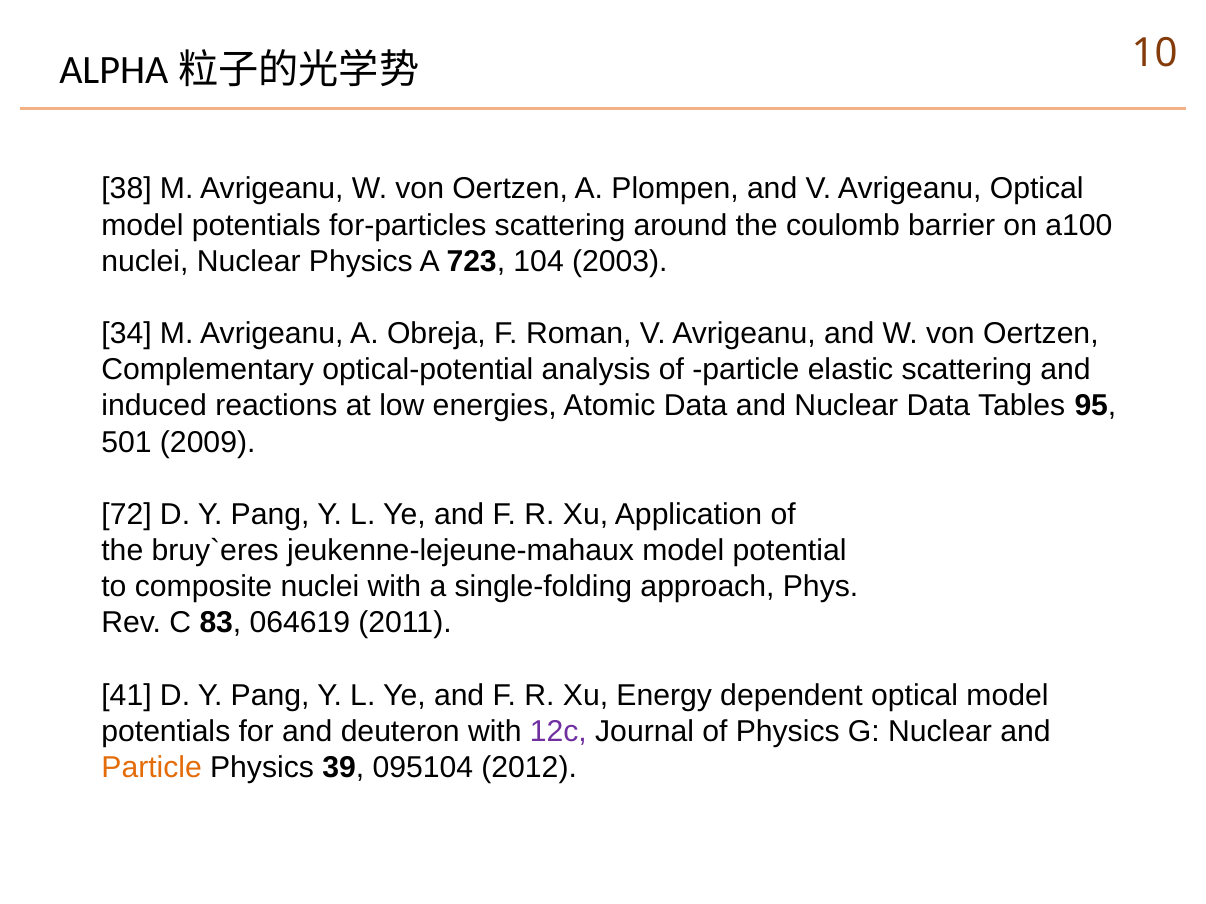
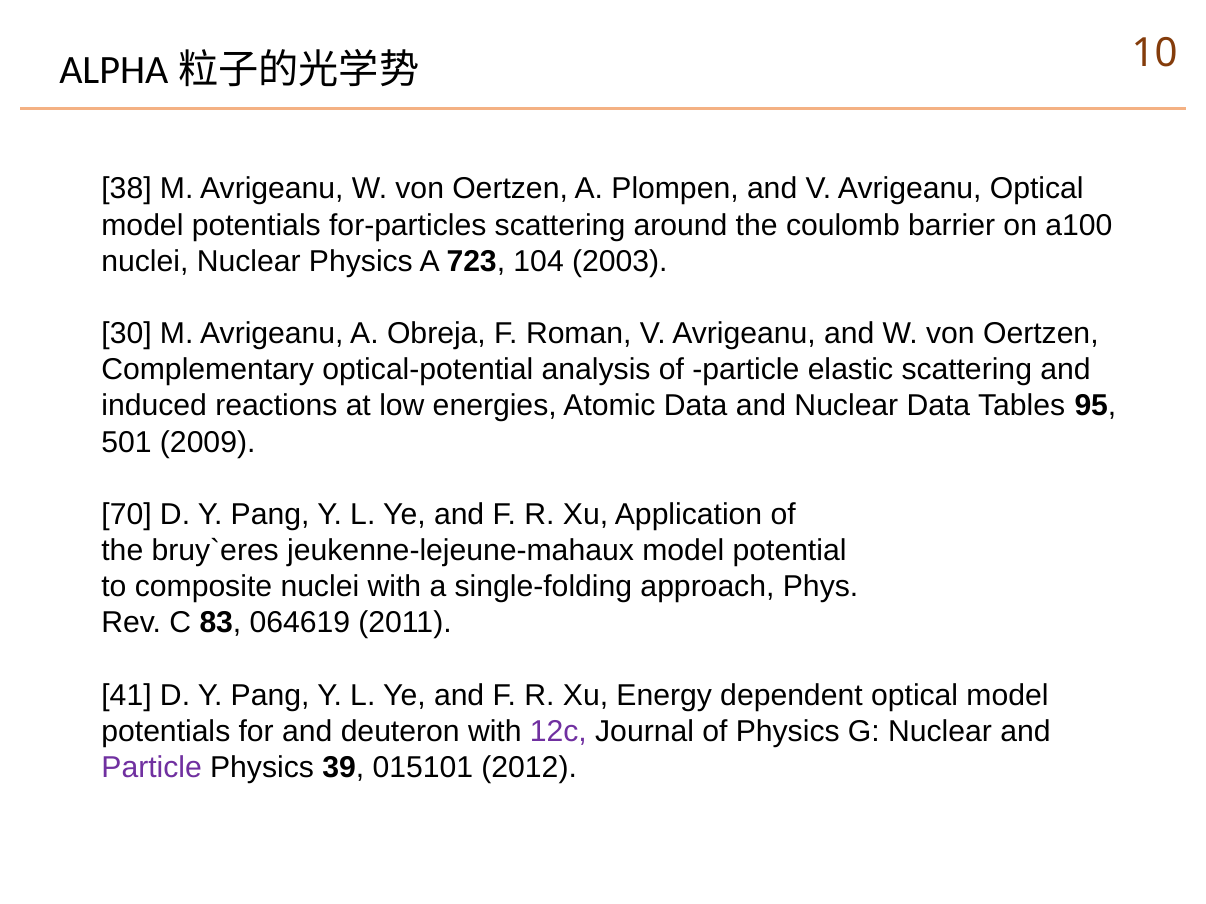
34: 34 -> 30 (127, 334)
72: 72 -> 70 (127, 515)
Particle colour: orange -> purple (152, 768)
095104: 095104 -> 015101 (423, 768)
